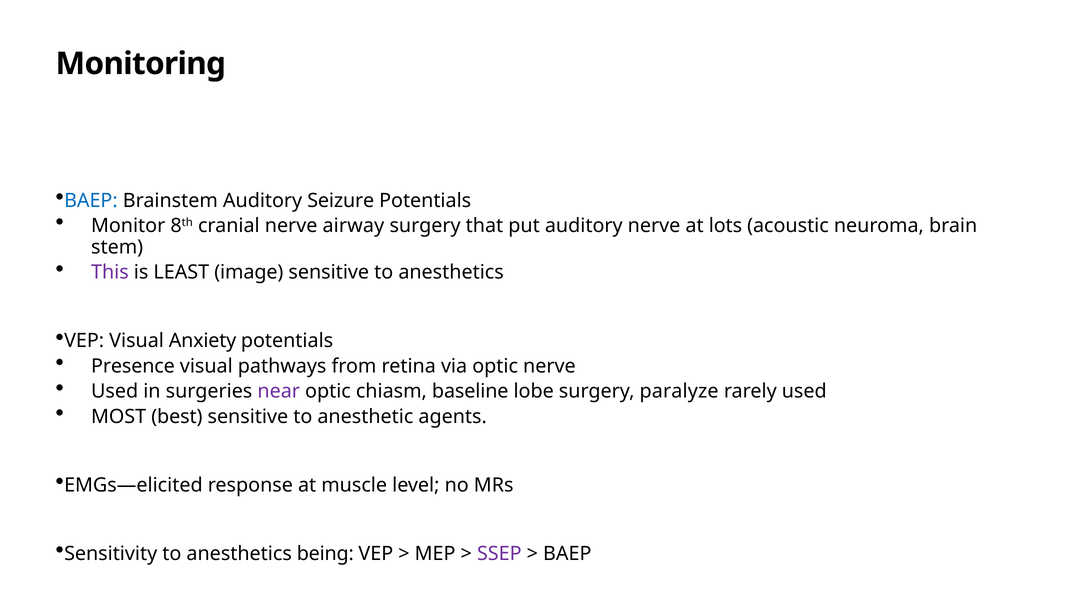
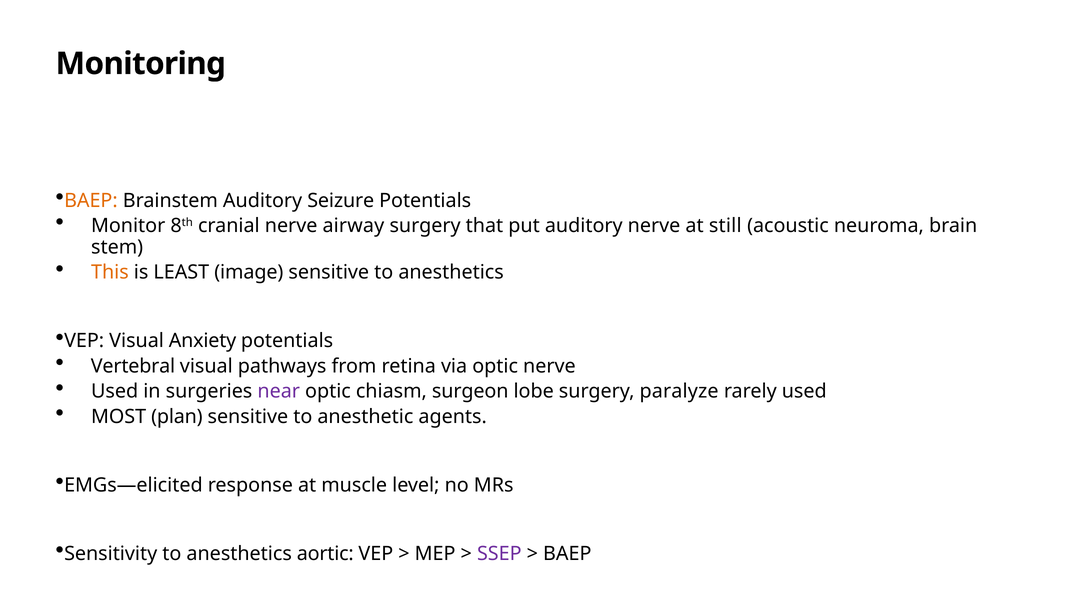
BAEP colour: blue -> orange (91, 200)
lots: lots -> still (725, 226)
This colour: purple -> orange (110, 272)
Presence: Presence -> Vertebral (133, 366)
baseline: baseline -> surgeon (470, 391)
best: best -> plan (177, 416)
being: being -> aortic (325, 553)
